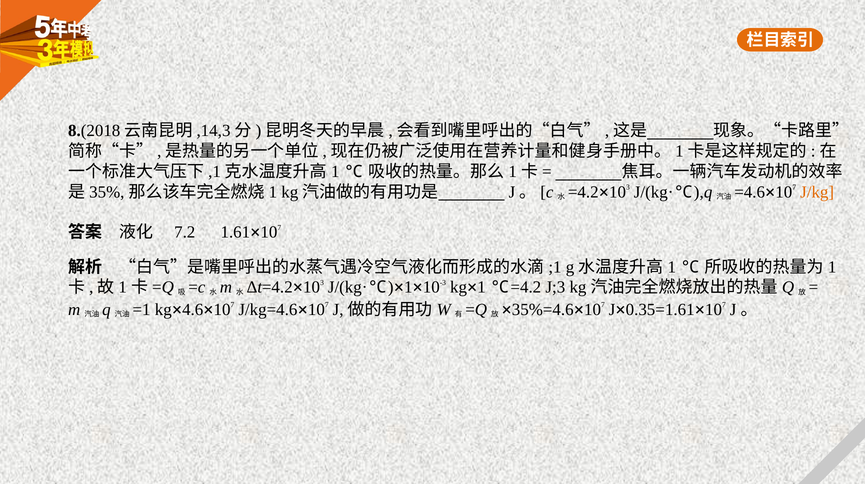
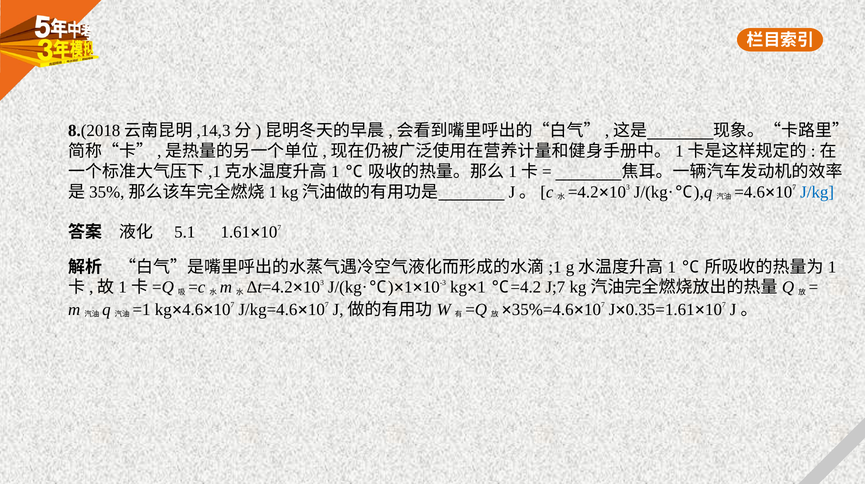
J/kg colour: orange -> blue (817, 192)
7.2: 7.2 -> 5.1 (185, 232)
J;3: J;3 -> J;7 (555, 287)
